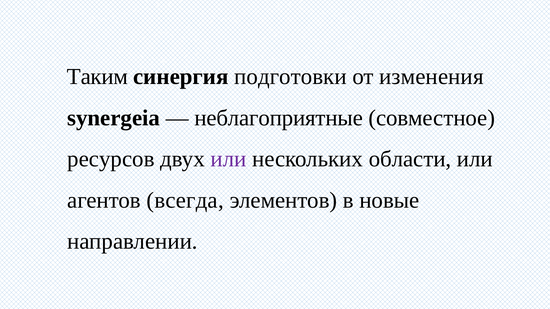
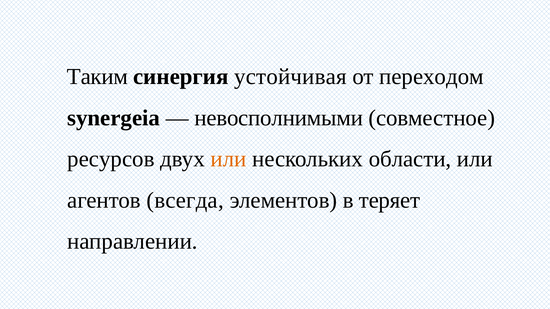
подготовки: подготовки -> устойчивая (290, 77)
изменения: изменения -> переходом (431, 77)
неблагоприятные: неблагоприятные -> невосполнимыми (279, 118)
или colour: purple -> orange (228, 159)
новые: новые -> теряет (390, 200)
